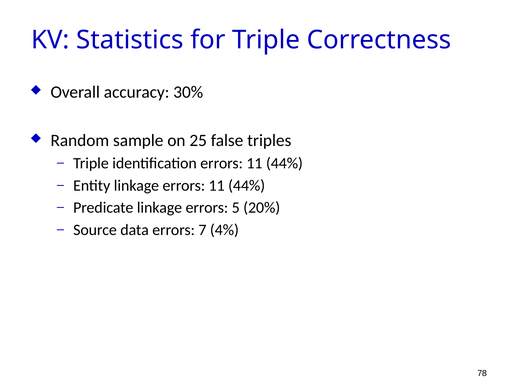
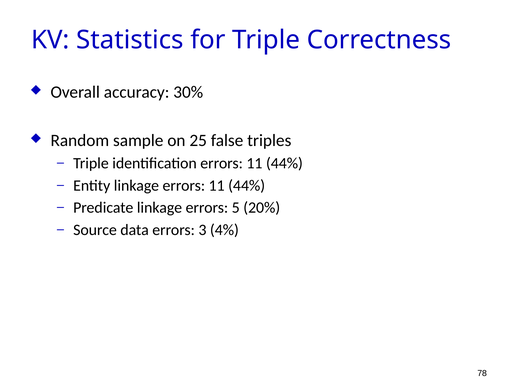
7: 7 -> 3 (202, 230)
